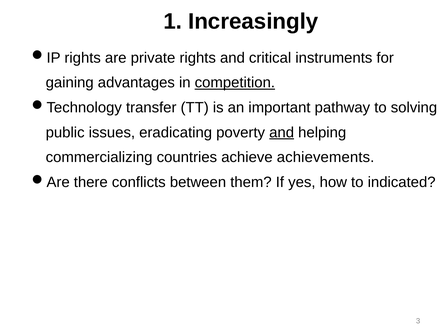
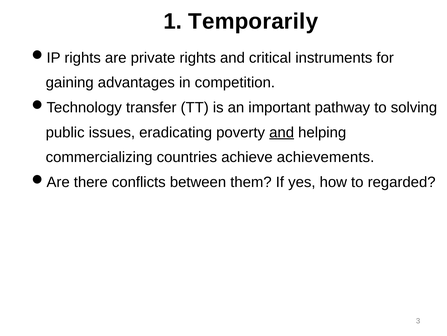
Increasingly: Increasingly -> Temporarily (253, 21)
competition underline: present -> none (235, 82)
indicated: indicated -> regarded (402, 182)
